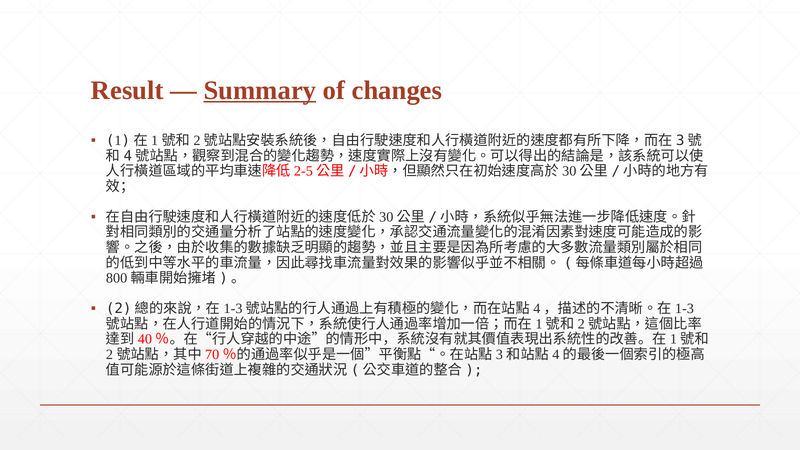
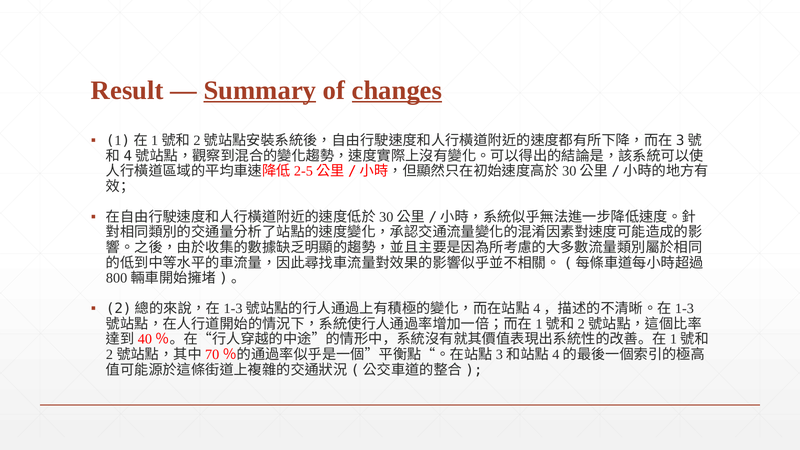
changes underline: none -> present (397, 90)
